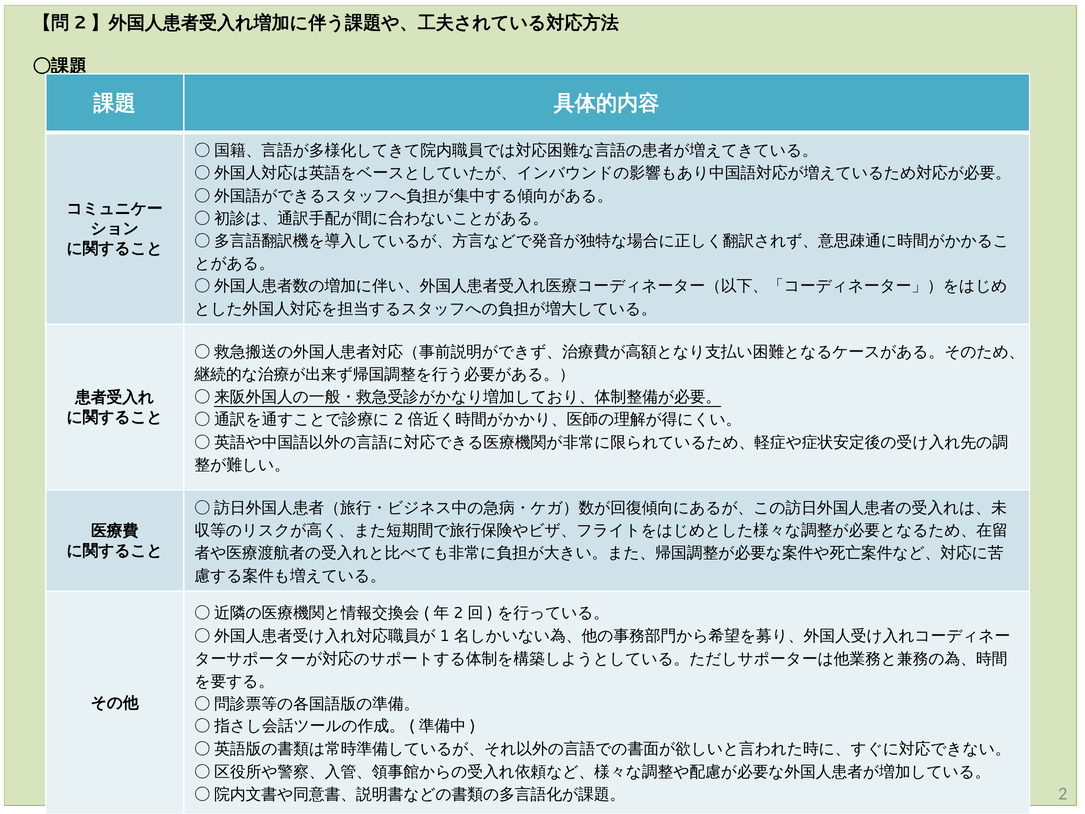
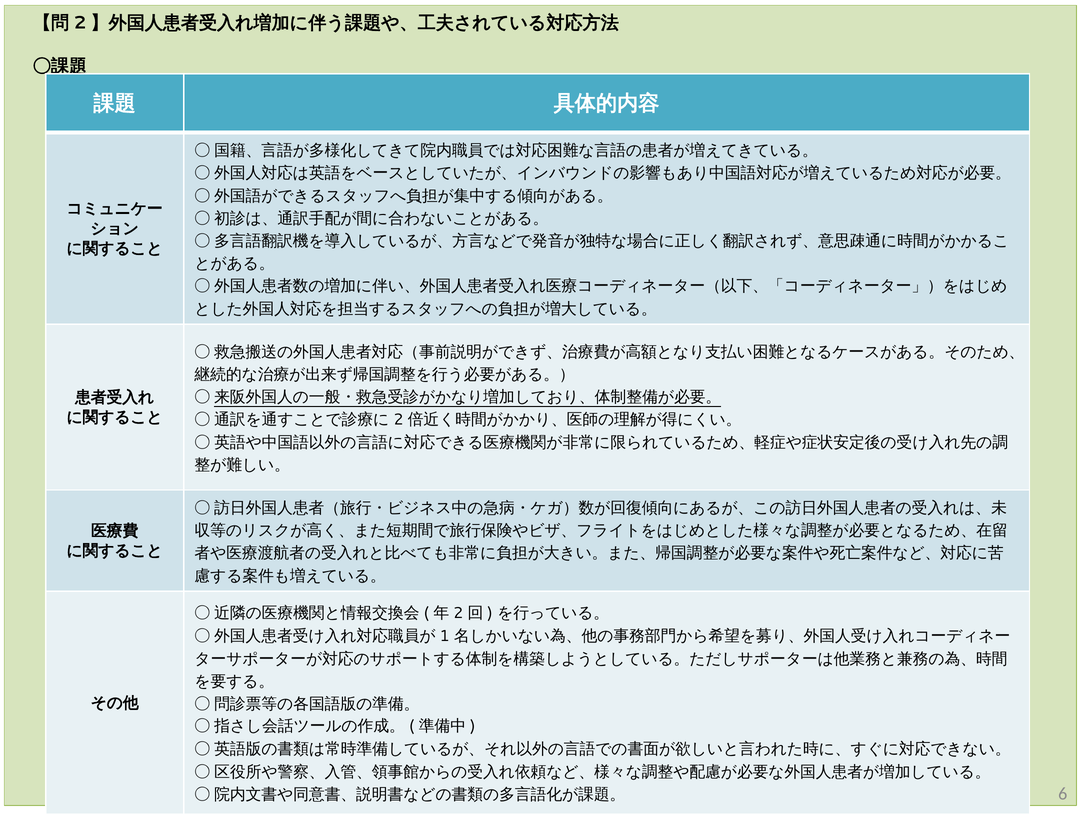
2: 2 -> 6 (1063, 793)
